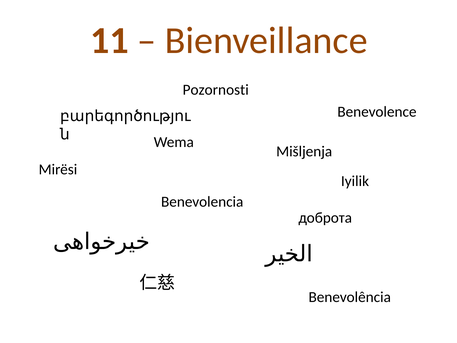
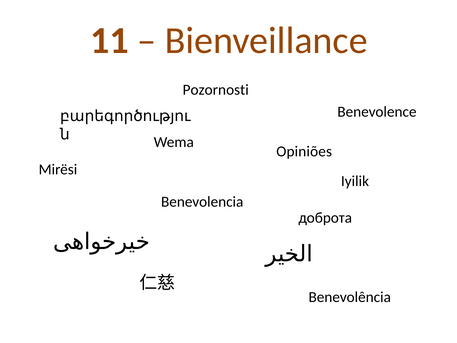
Mišljenja: Mišljenja -> Opiniões (304, 151)
